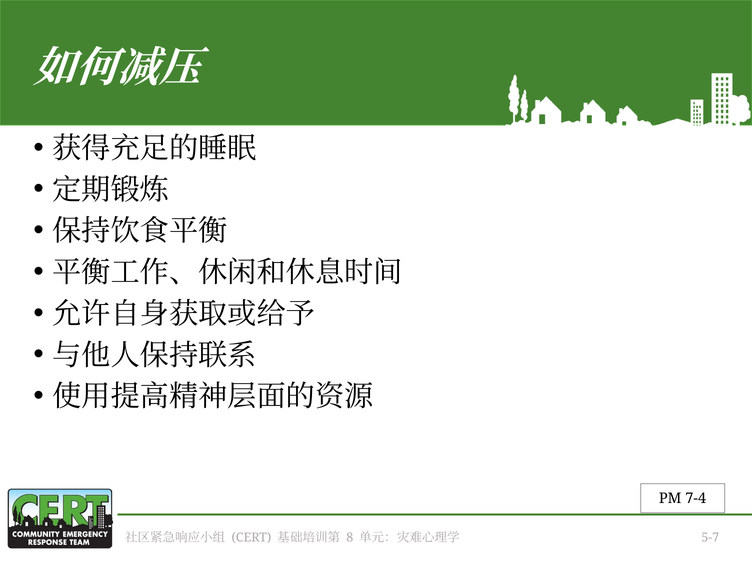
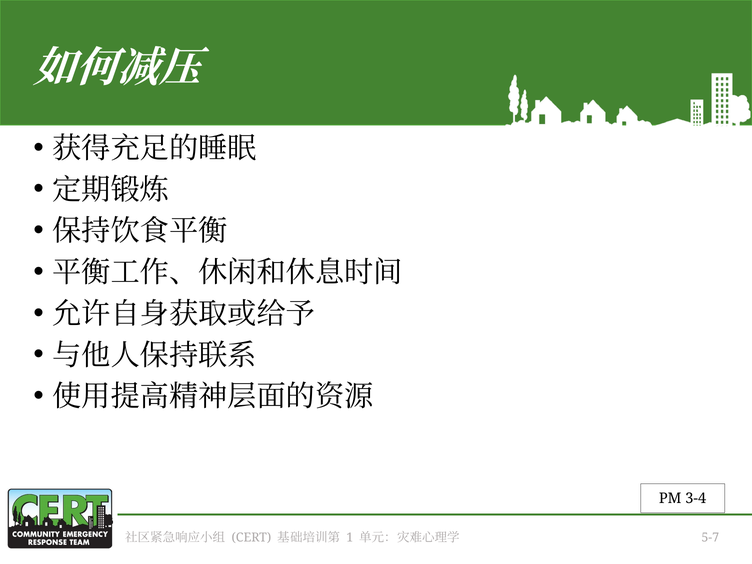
7-4: 7-4 -> 3-4 (696, 498)
8: 8 -> 1 (350, 538)
